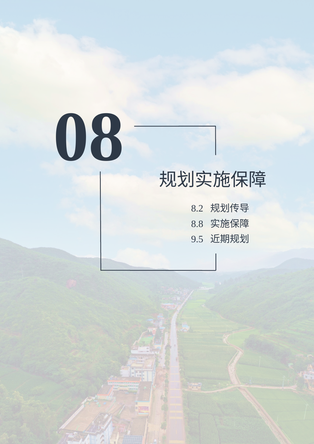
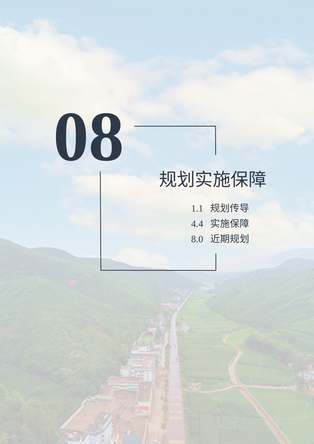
8.2: 8.2 -> 1.1 (197, 209)
8.8: 8.8 -> 4.4 (197, 224)
9.5: 9.5 -> 8.0 (197, 239)
